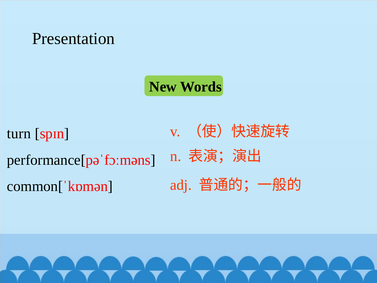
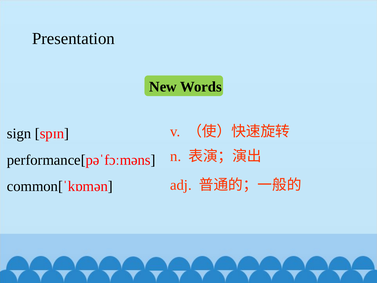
turn: turn -> sign (19, 133)
